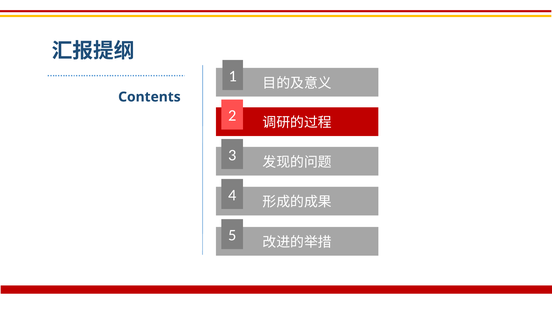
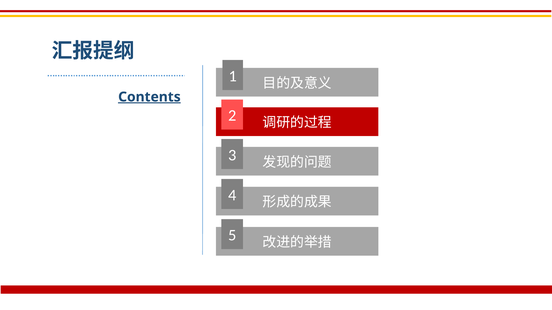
Contents underline: none -> present (149, 97)
